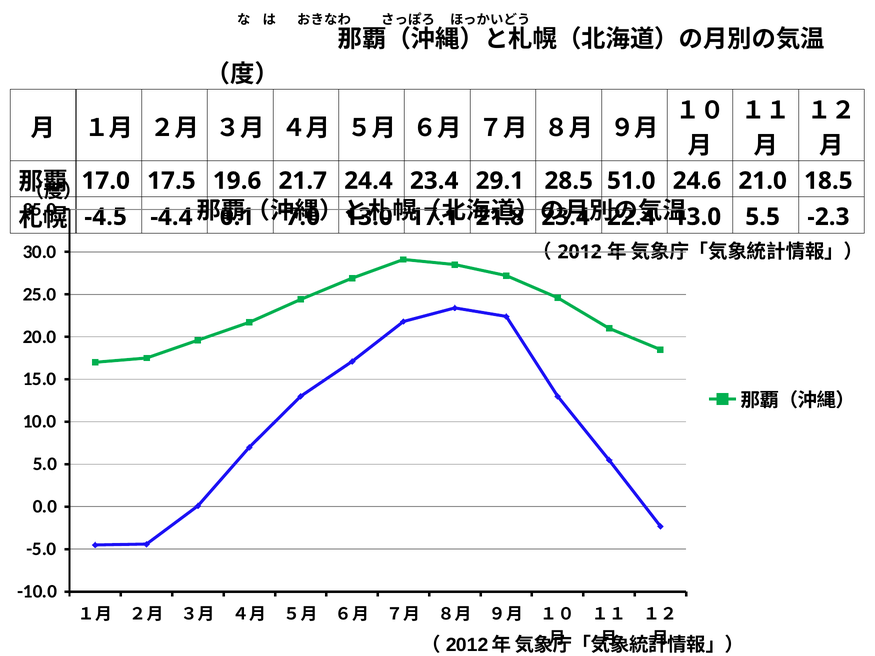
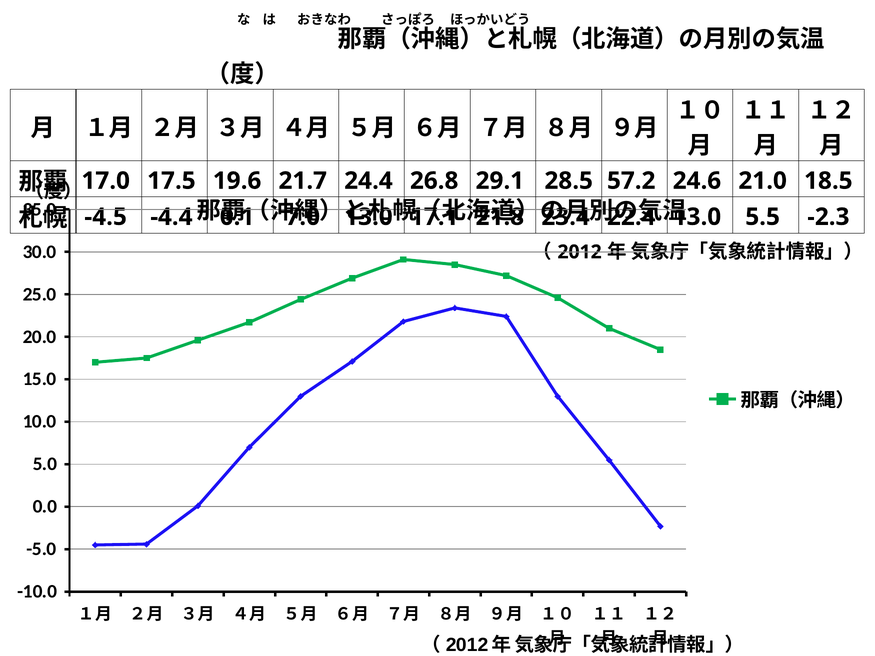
24.4 23.4: 23.4 -> 26.8 (434, 181)
51.0: 51.0 -> 57.2 (631, 181)
